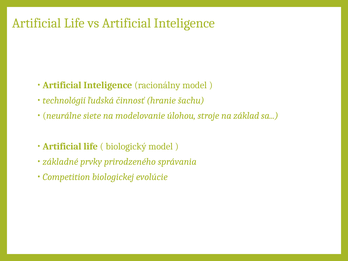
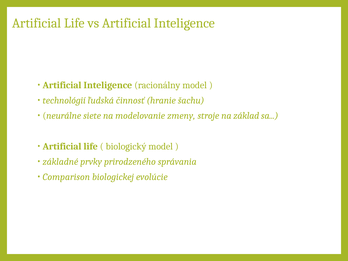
úlohou: úlohou -> zmeny (181, 116)
Competition: Competition -> Comparison (66, 177)
